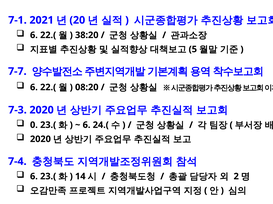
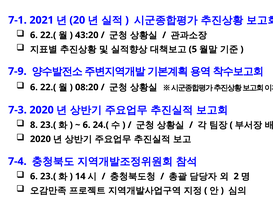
38:20: 38:20 -> 43:20 (87, 35)
7-7: 7-7 -> 7-9 (17, 72)
0: 0 -> 8 (34, 125)
